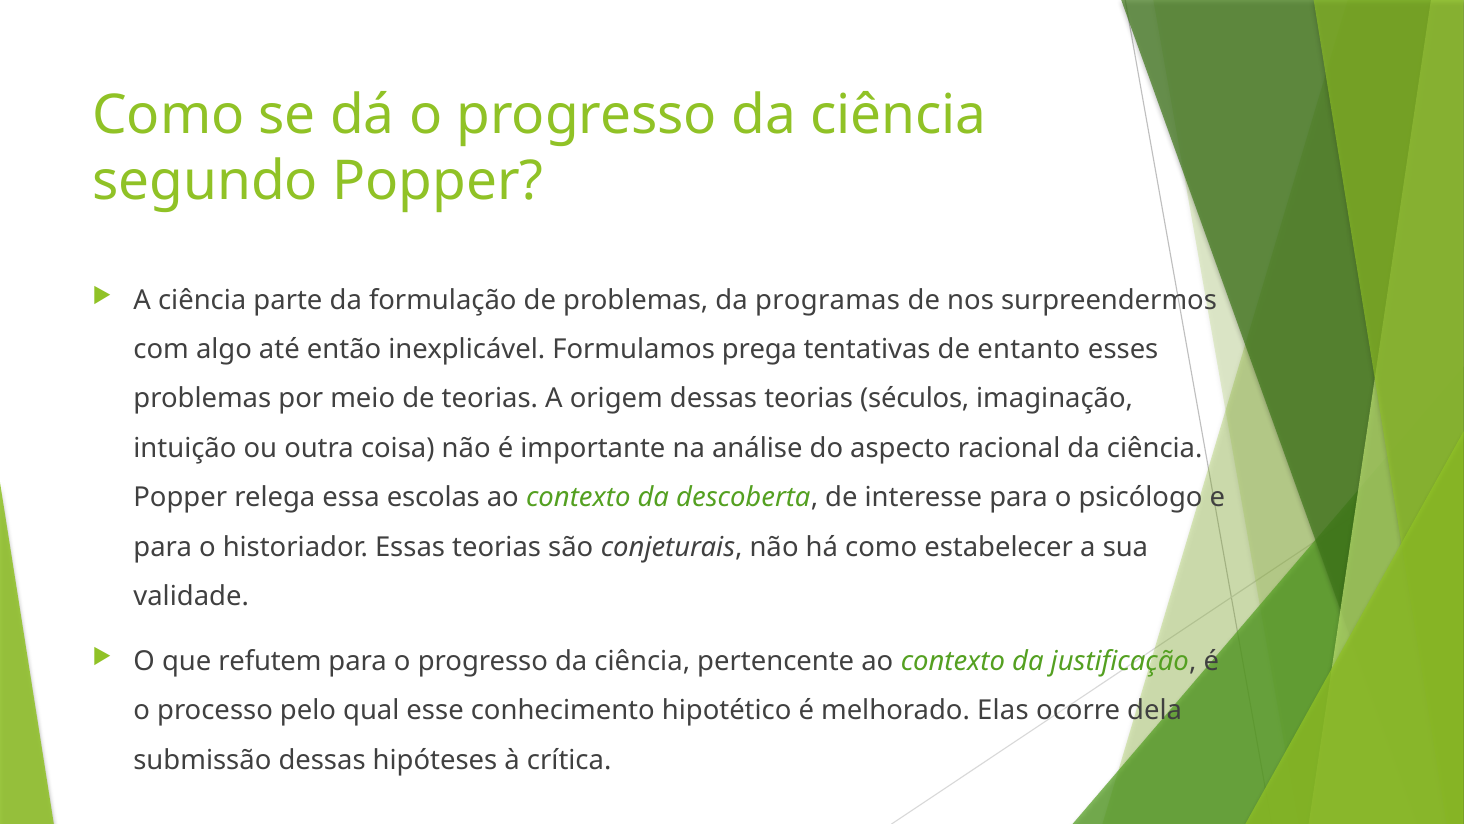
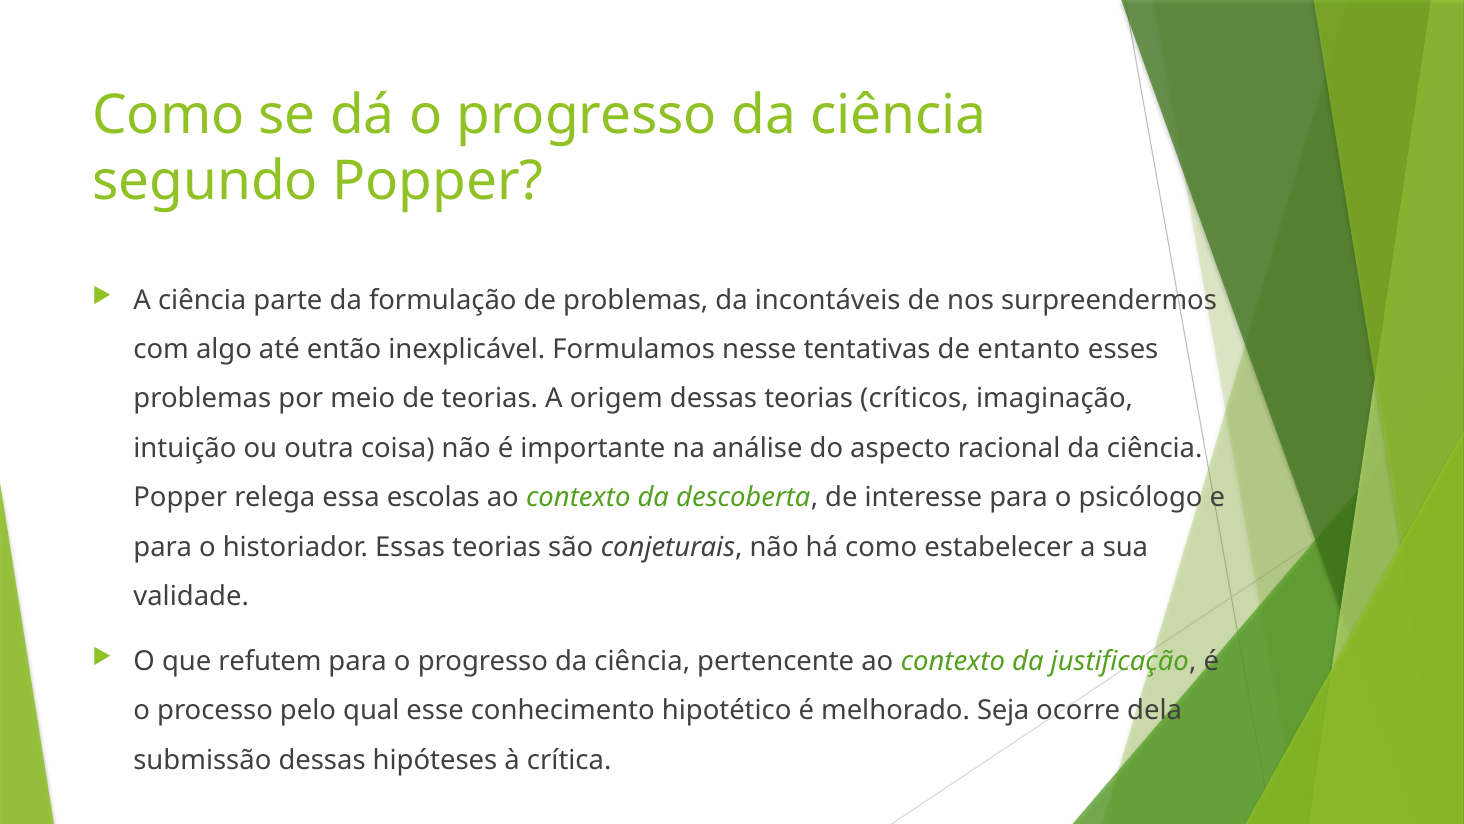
programas: programas -> incontáveis (828, 300)
prega: prega -> nesse (759, 349)
séculos: séculos -> críticos (915, 399)
Elas: Elas -> Seja (1003, 710)
